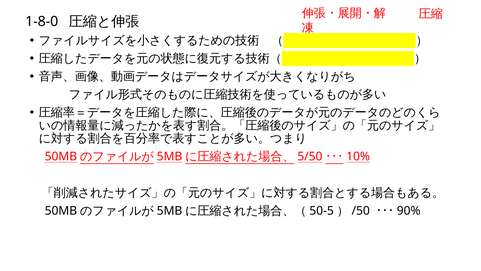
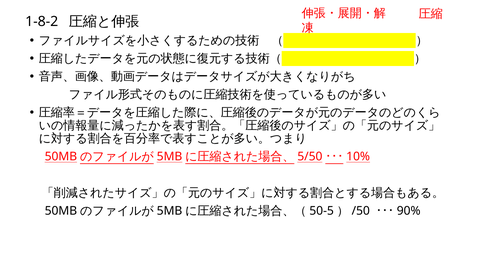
1-8-0: 1-8-0 -> 1-8-2 (42, 22)
